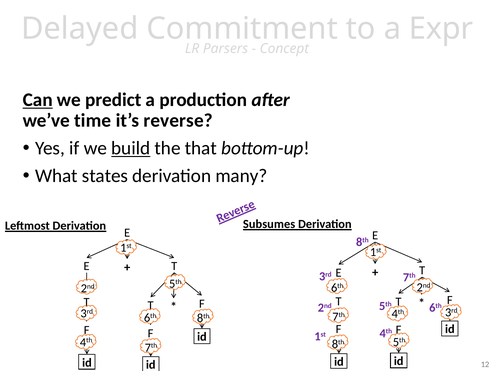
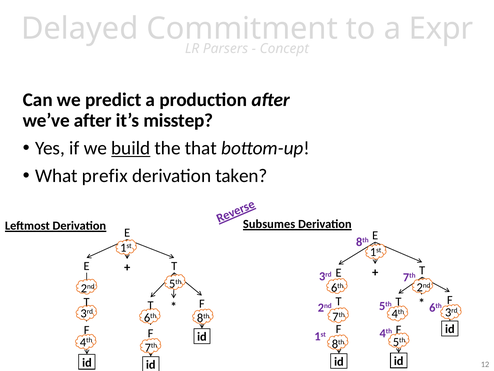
Can underline: present -> none (38, 100)
we’ve time: time -> after (93, 120)
reverse: reverse -> misstep (178, 120)
states: states -> prefix (105, 176)
many: many -> taken (241, 176)
